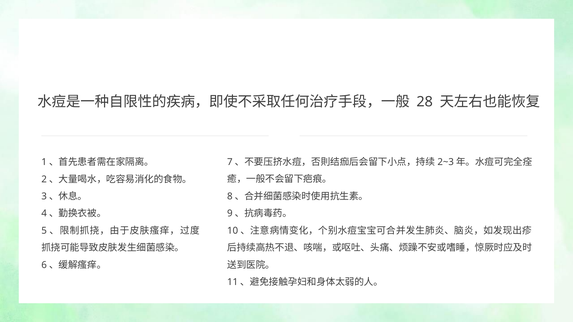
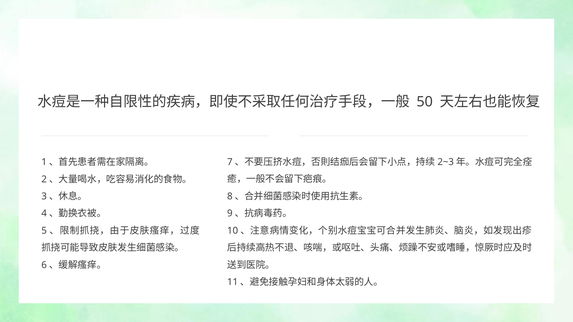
28: 28 -> 50 (425, 102)
